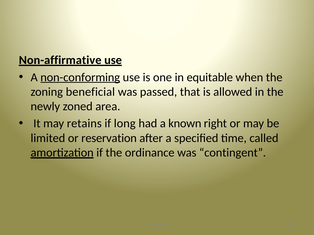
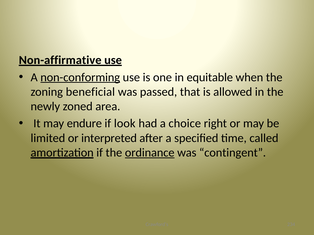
retains: retains -> endure (84, 124)
long: long -> look (125, 124)
known: known -> choice (185, 124)
reservation: reservation -> interpreted (109, 138)
ordinance underline: none -> present (150, 153)
